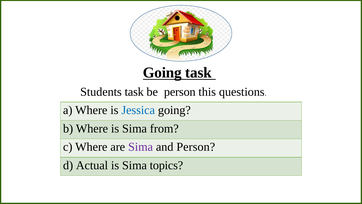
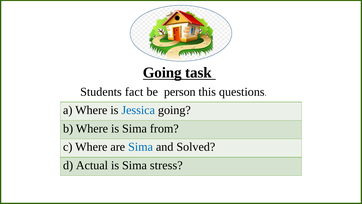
Students task: task -> fact (134, 92)
Sima colour: purple -> blue (141, 147)
and Person: Person -> Solved (196, 147)
topics: topics -> stress (166, 165)
